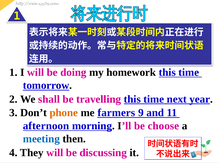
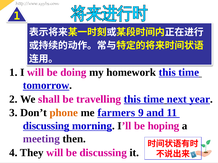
afternoon: afternoon -> discussing (46, 126)
choose: choose -> hoping (163, 126)
meeting colour: blue -> purple (41, 139)
